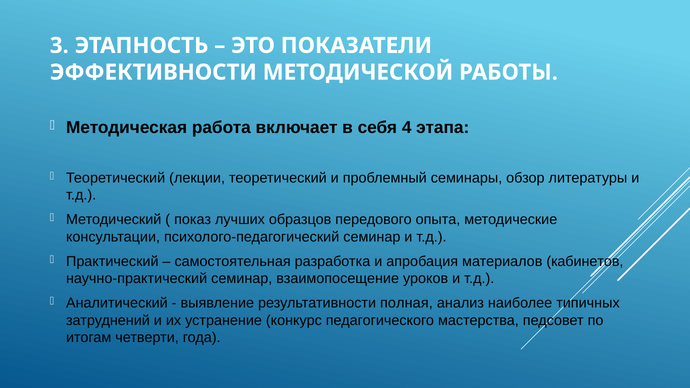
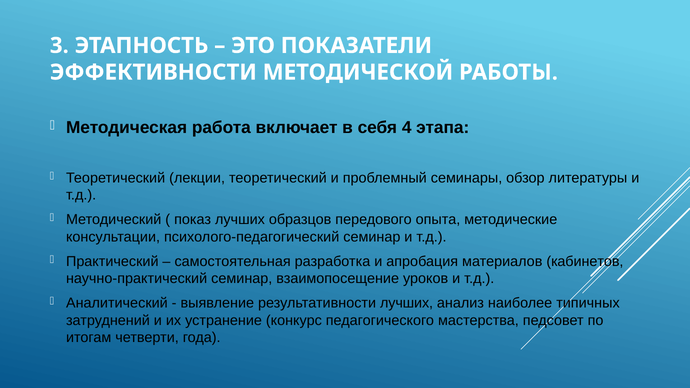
результативности полная: полная -> лучших (407, 303)
